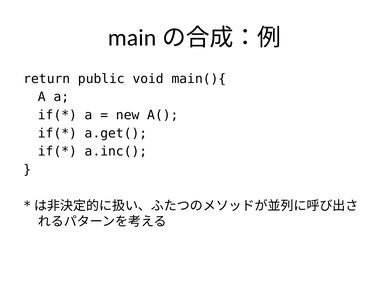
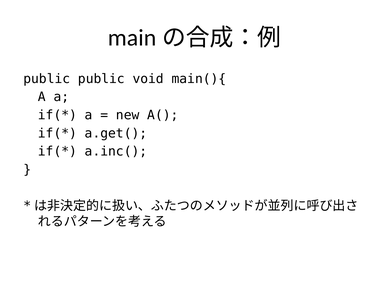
return: return -> public (47, 79)
